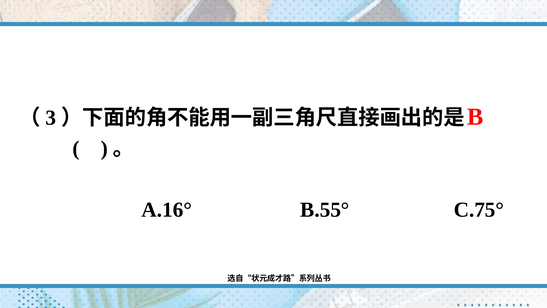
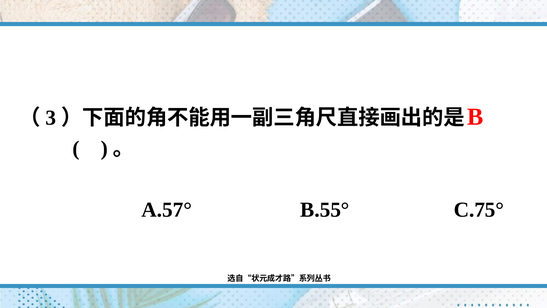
A.16°: A.16° -> A.57° (167, 210)
